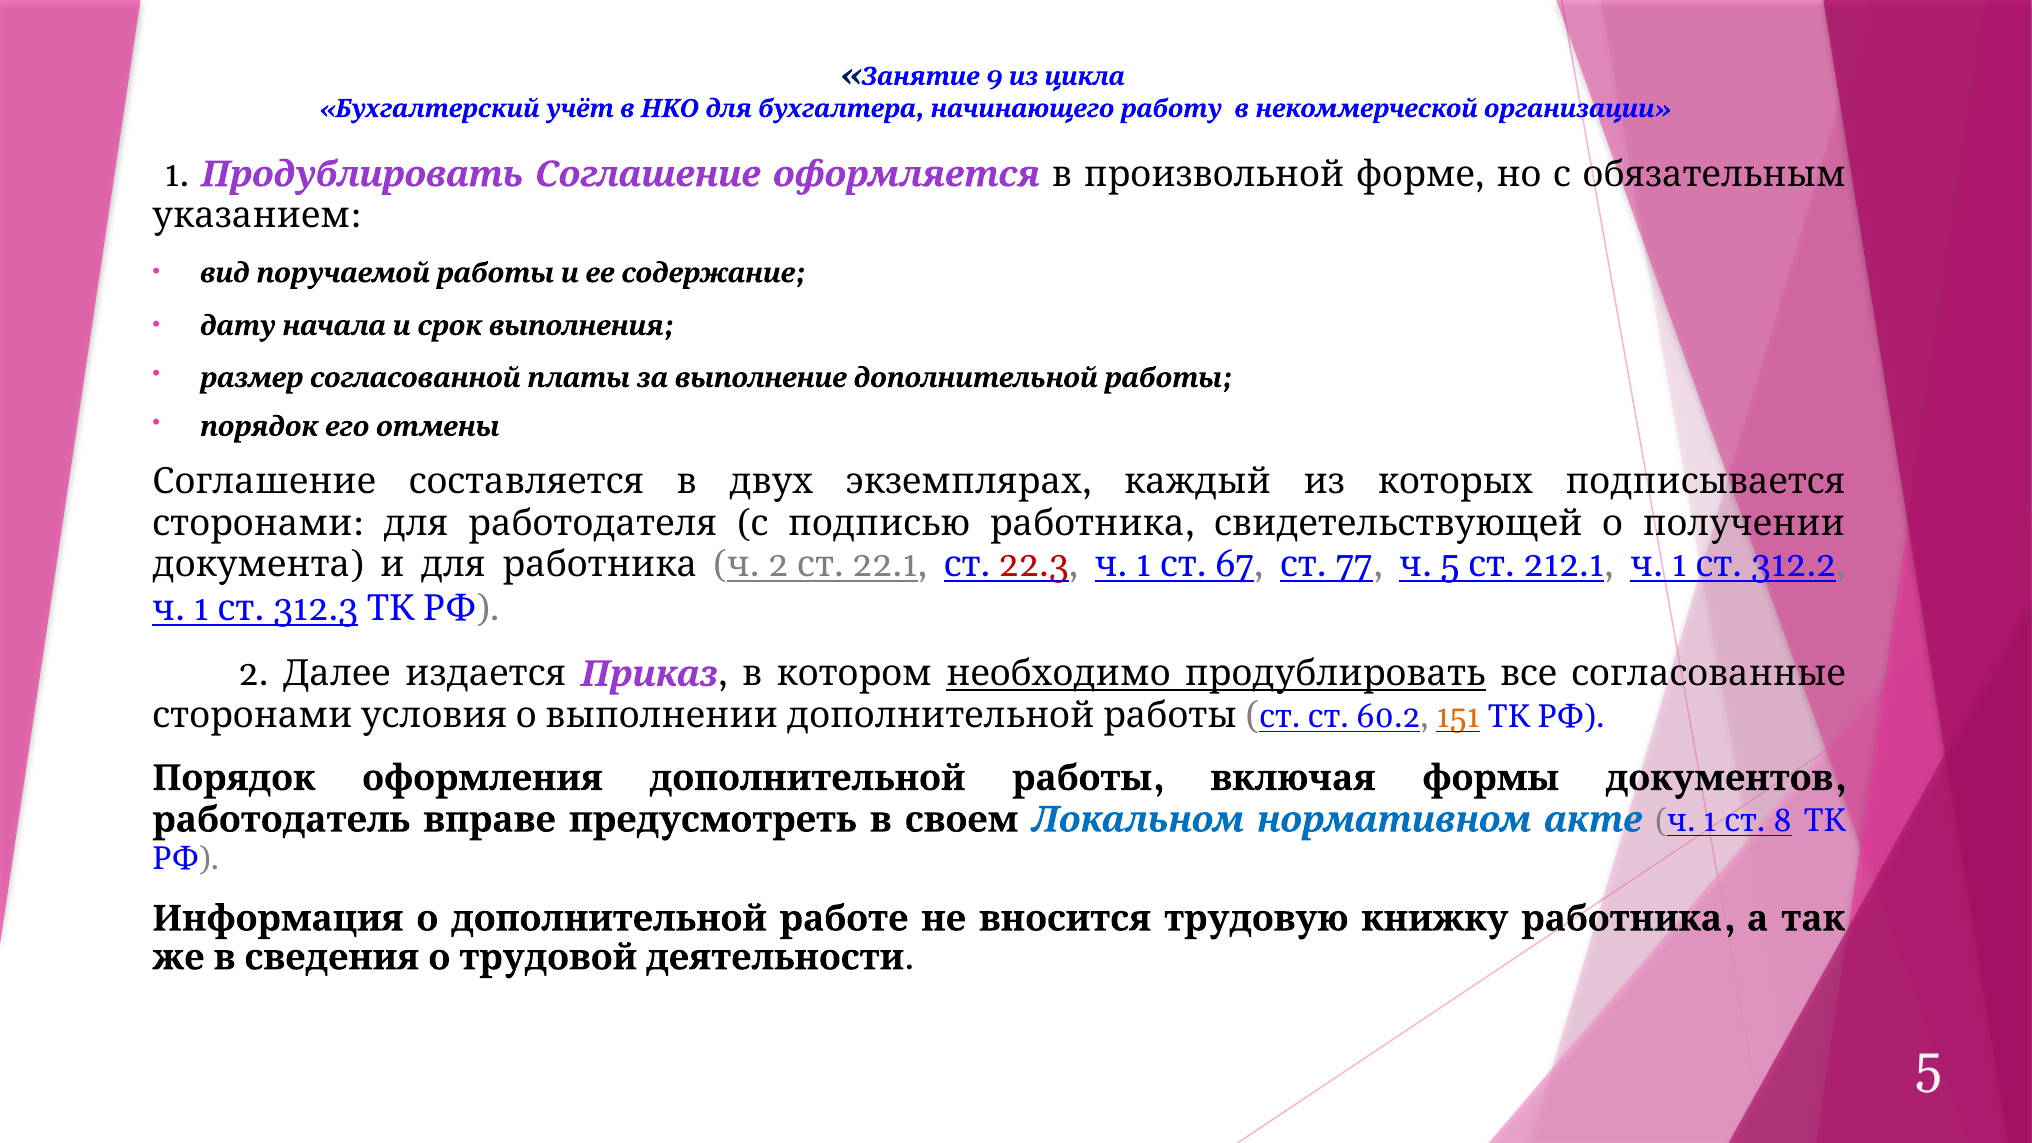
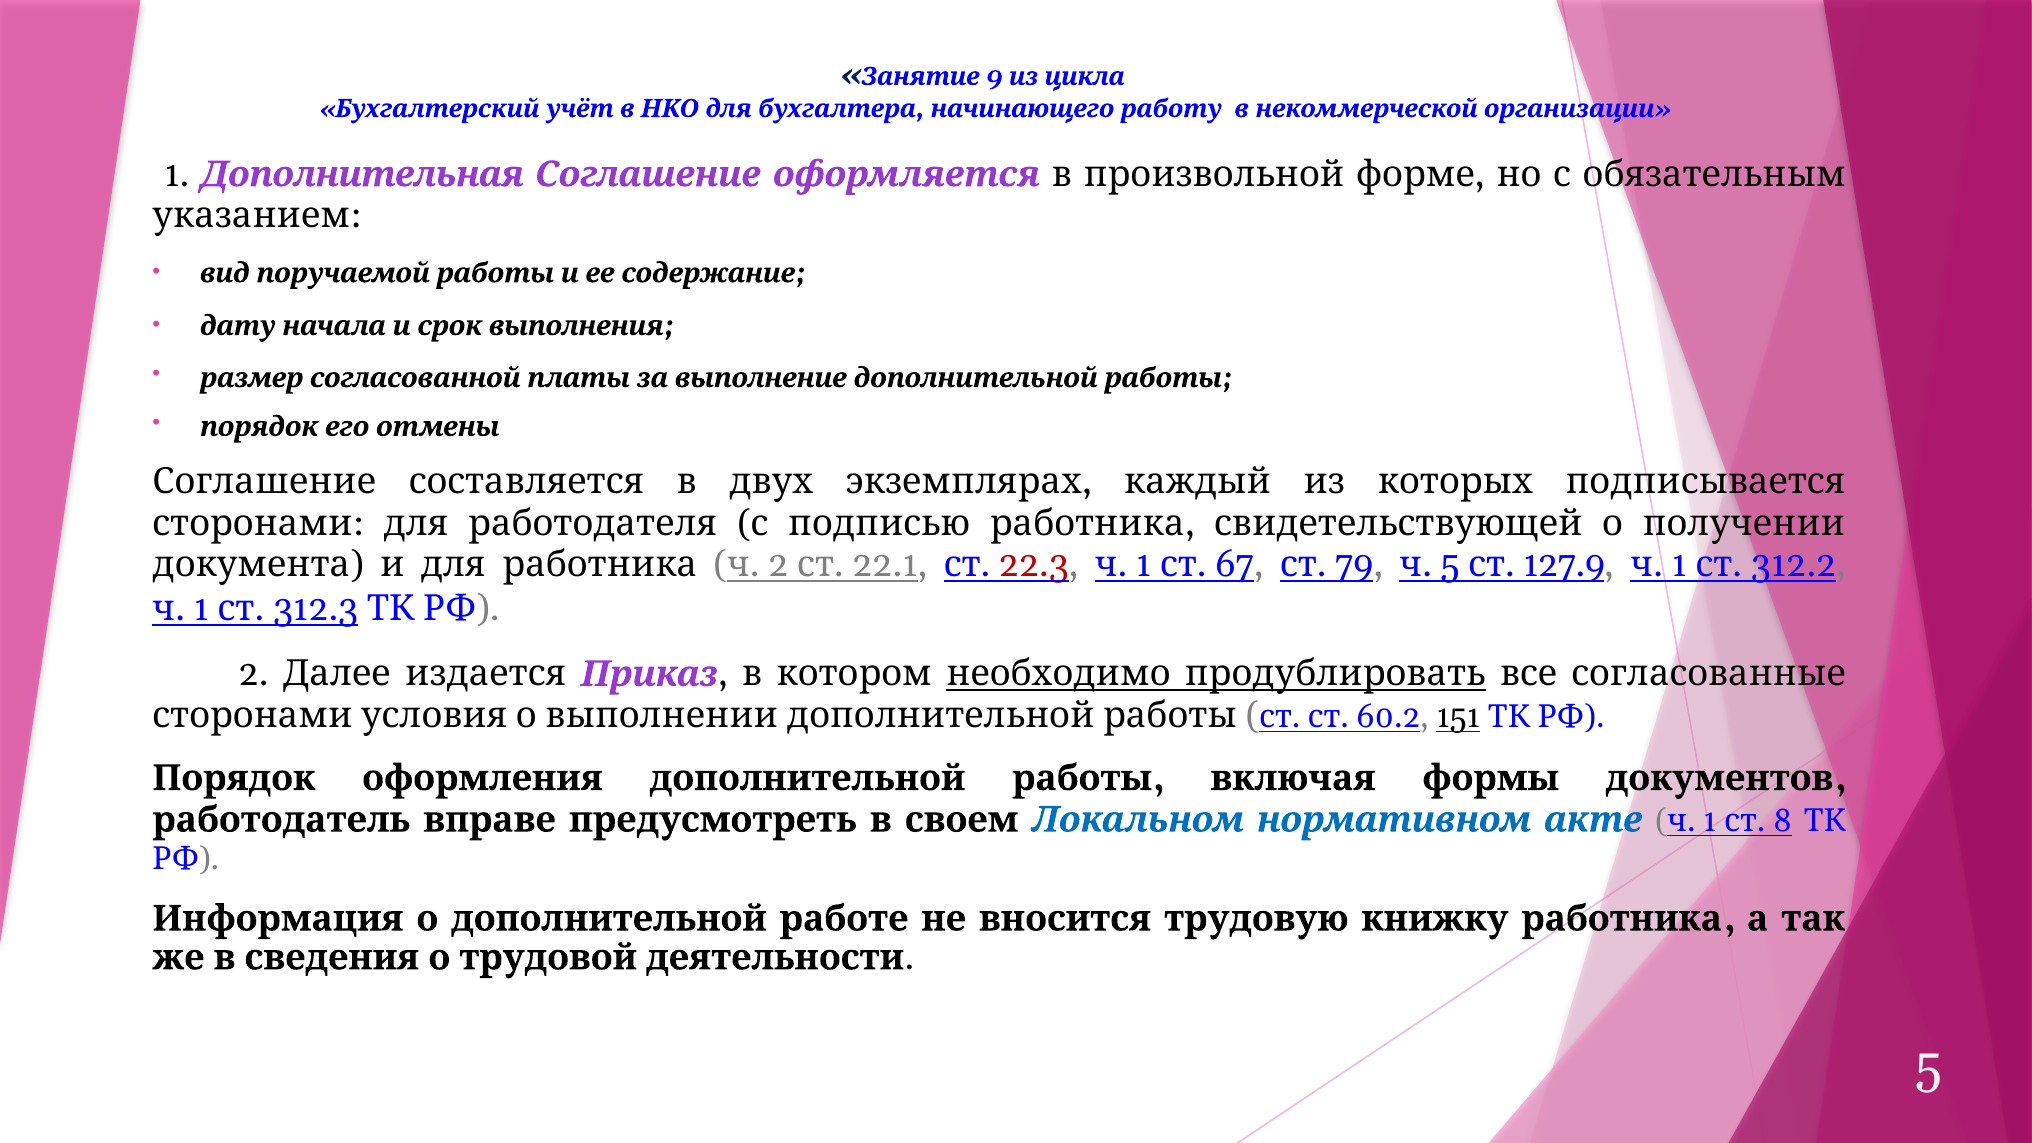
1 Продублировать: Продублировать -> Дополнительная (362, 174)
77: 77 -> 79 (1354, 565)
212.1: 212.1 -> 127.9 (1564, 565)
151 colour: orange -> black (1458, 717)
